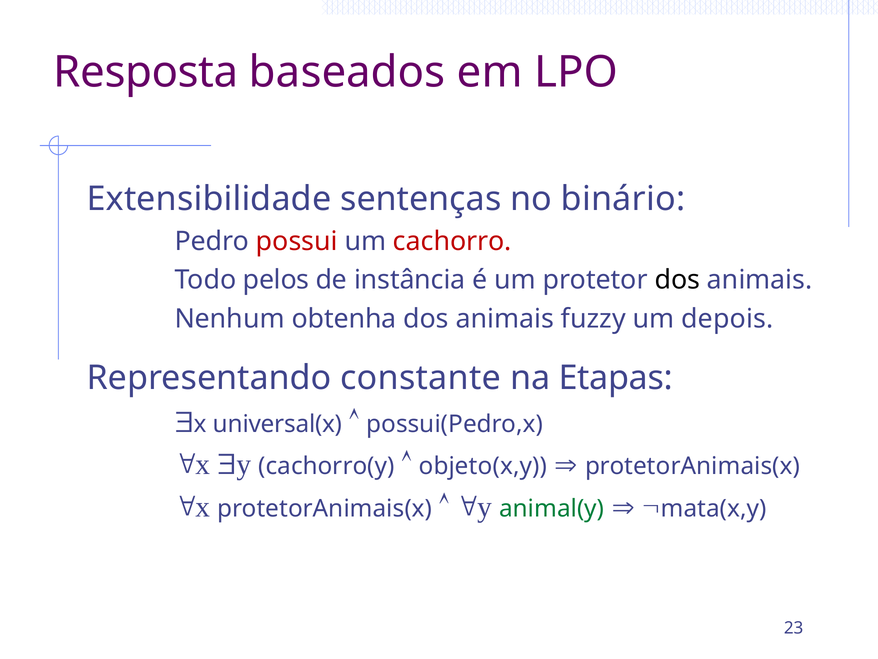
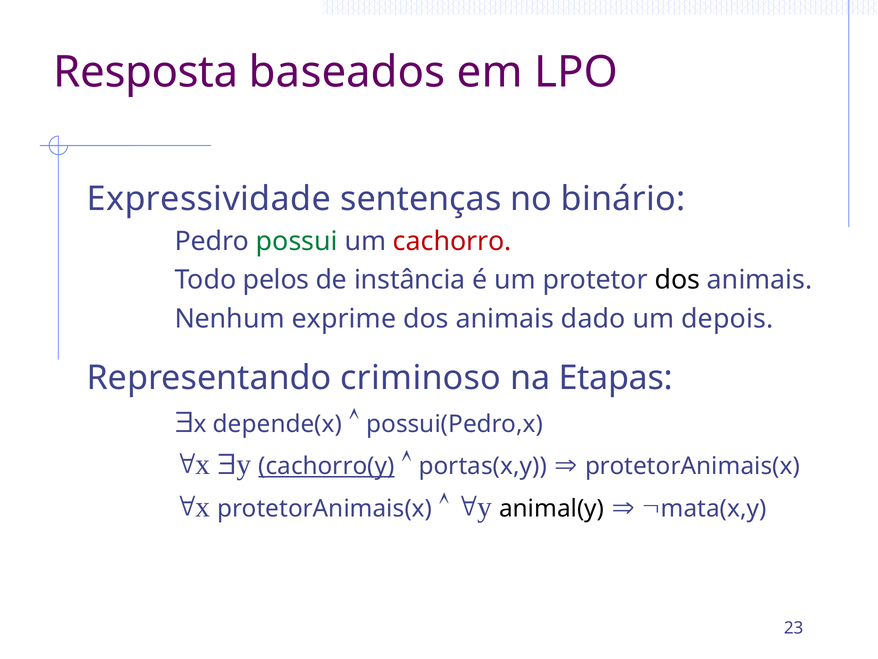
Extensibilidade: Extensibilidade -> Expressividade (209, 199)
possui colour: red -> green (297, 241)
obtenha: obtenha -> exprime (344, 318)
fuzzy: fuzzy -> dado (593, 318)
constante: constante -> criminoso (421, 377)
universal(x: universal(x -> depende(x (277, 424)
cachorro(y underline: none -> present (326, 466)
objeto(x,y: objeto(x,y -> portas(x,y (483, 466)
animal(y colour: green -> black (552, 508)
